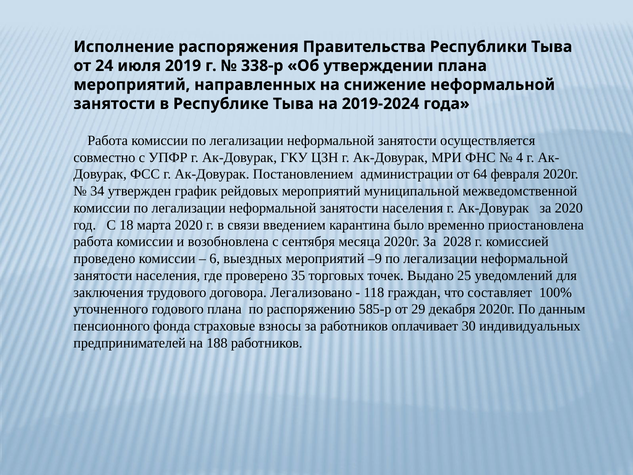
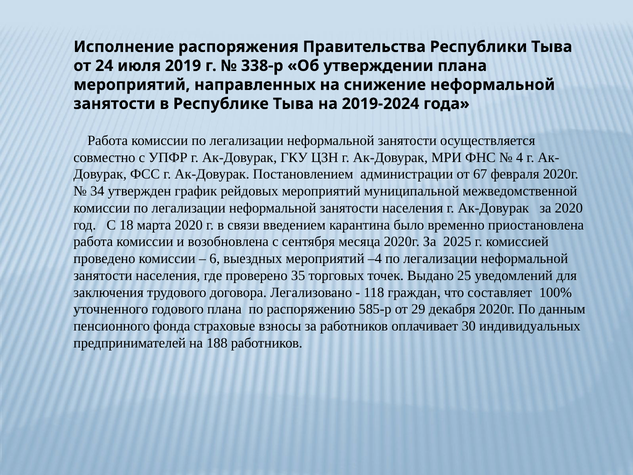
64: 64 -> 67 (480, 174)
2028: 2028 -> 2025 (457, 242)
–9: –9 -> –4 (375, 259)
